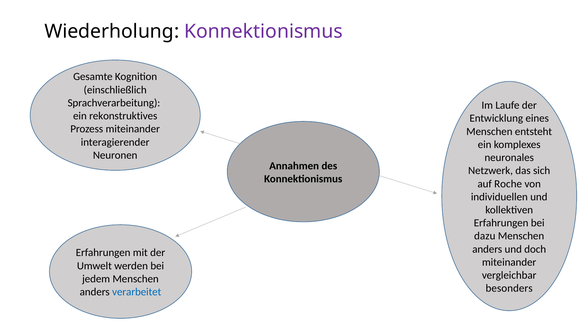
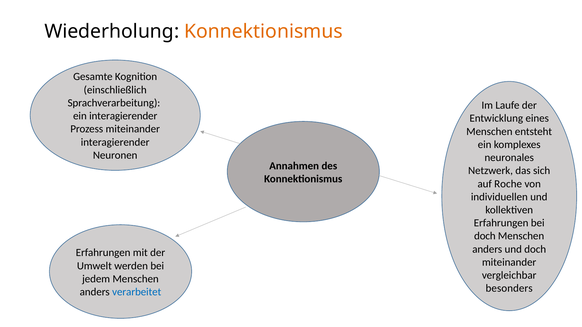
Konnektionismus colour: purple -> orange (263, 32)
ein rekonstruktives: rekonstruktives -> interagierender (123, 116)
dazu: dazu -> doch (485, 236)
